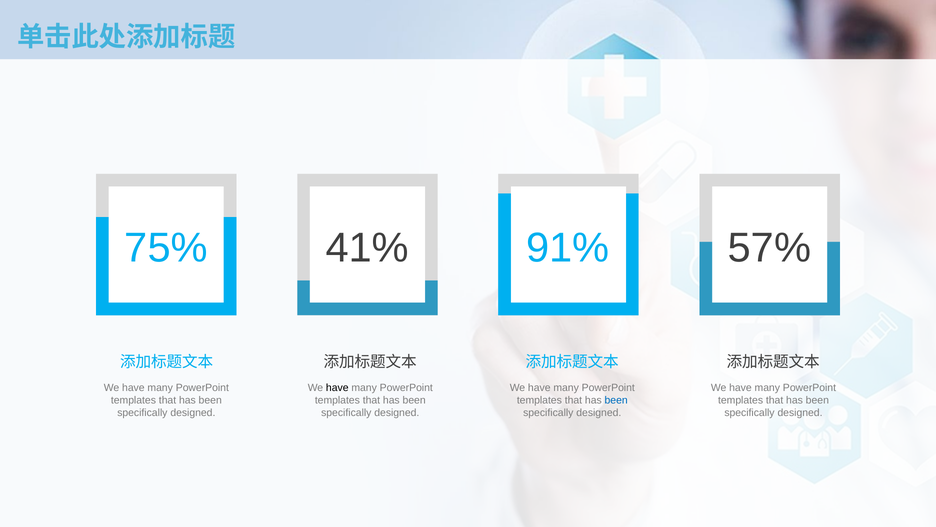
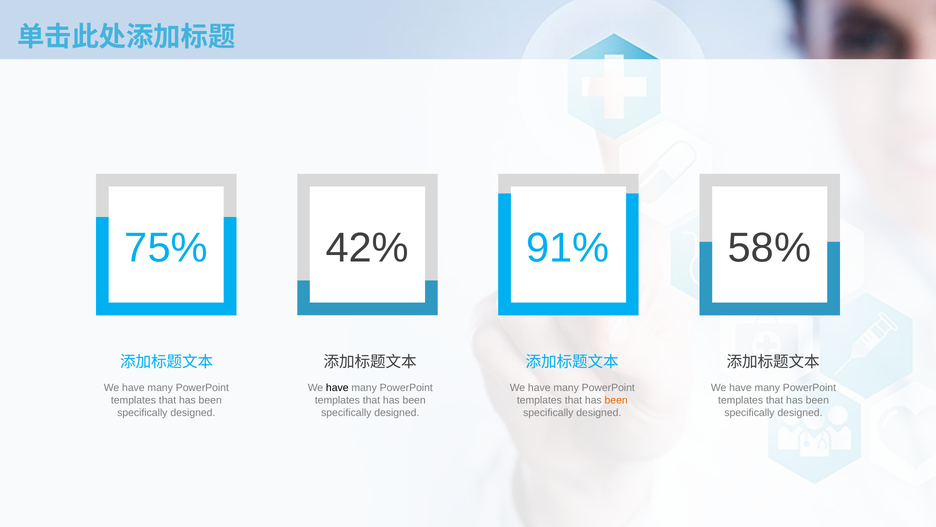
41%: 41% -> 42% (367, 248)
57%: 57% -> 58% (769, 248)
been colour: blue -> orange (616, 400)
